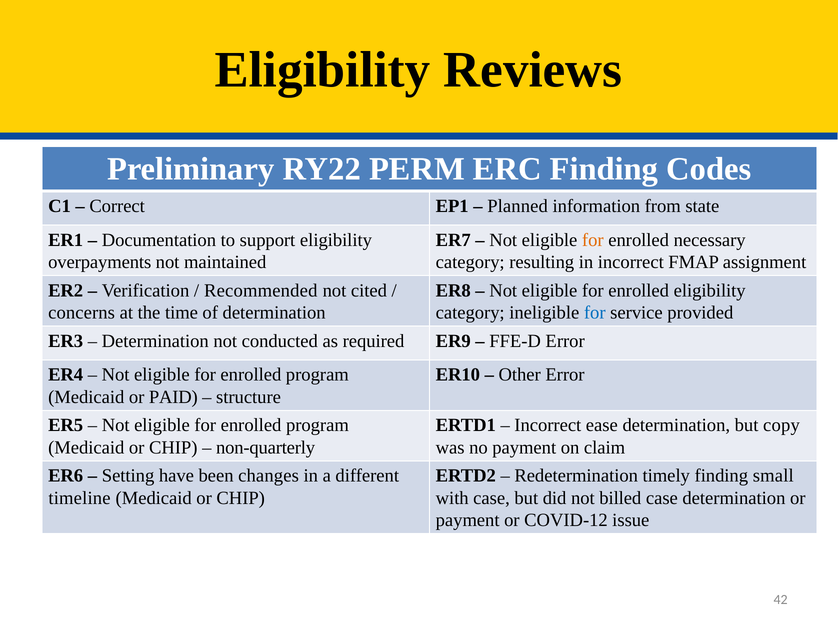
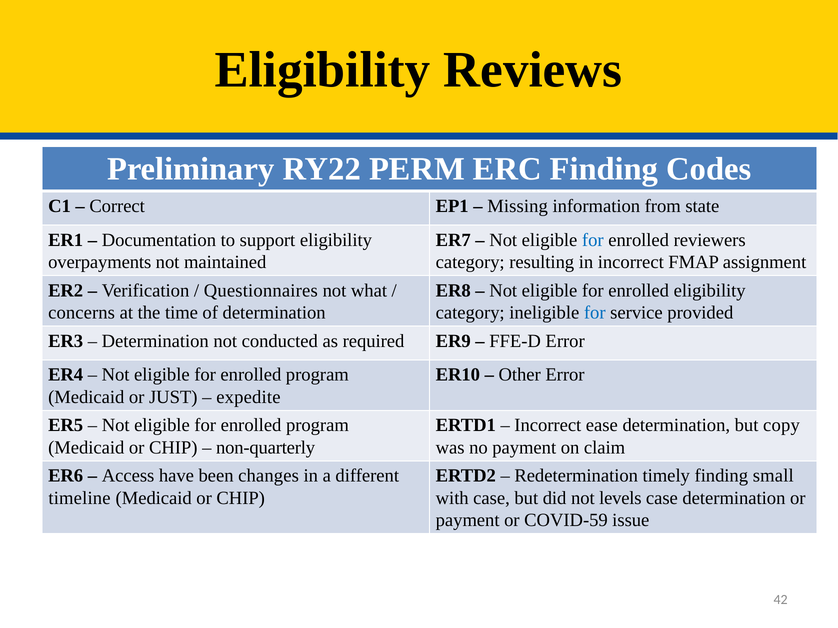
Planned: Planned -> Missing (518, 206)
for colour: orange -> blue (593, 240)
necessary: necessary -> reviewers (710, 240)
Recommended: Recommended -> Questionnaires (261, 291)
cited: cited -> what (369, 291)
PAID: PAID -> JUST (173, 397)
structure: structure -> expedite (248, 397)
Setting: Setting -> Access (128, 476)
billed: billed -> levels (620, 498)
COVID-12: COVID-12 -> COVID-59 (566, 520)
